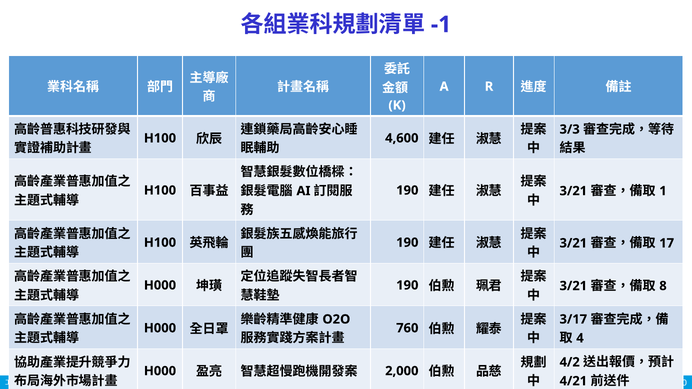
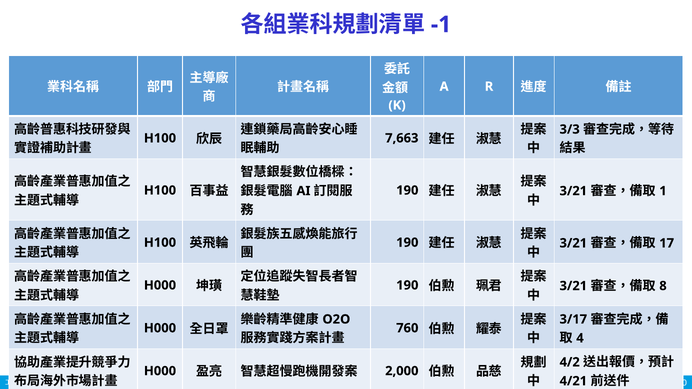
4,600: 4,600 -> 7,663 (402, 138)
